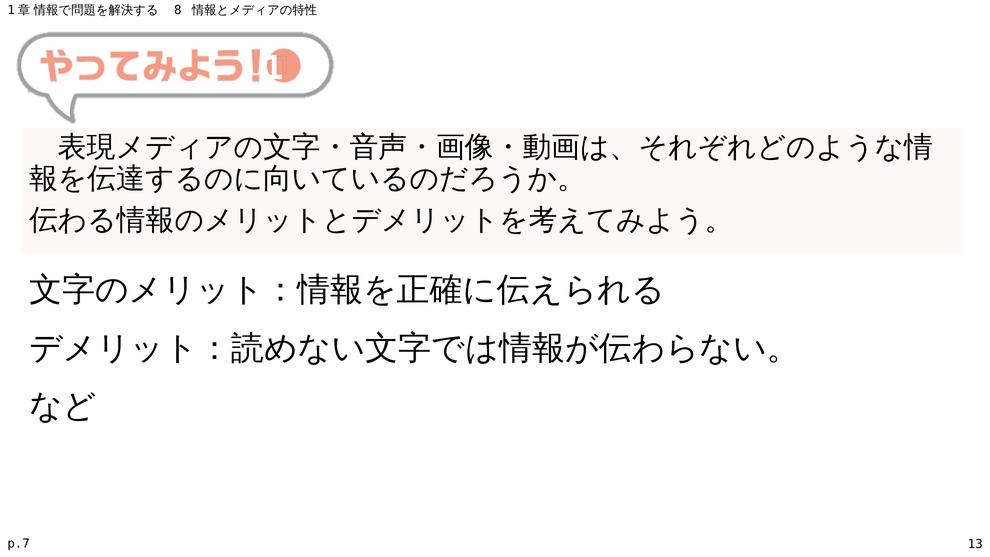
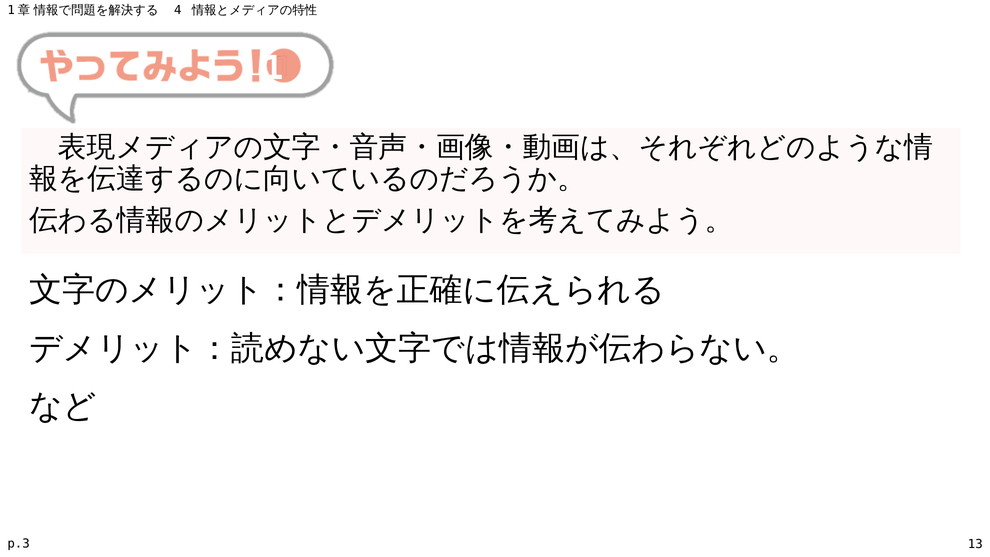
8: 8 -> 4 (178, 10)
p.7: p.7 -> p.3 (19, 543)
